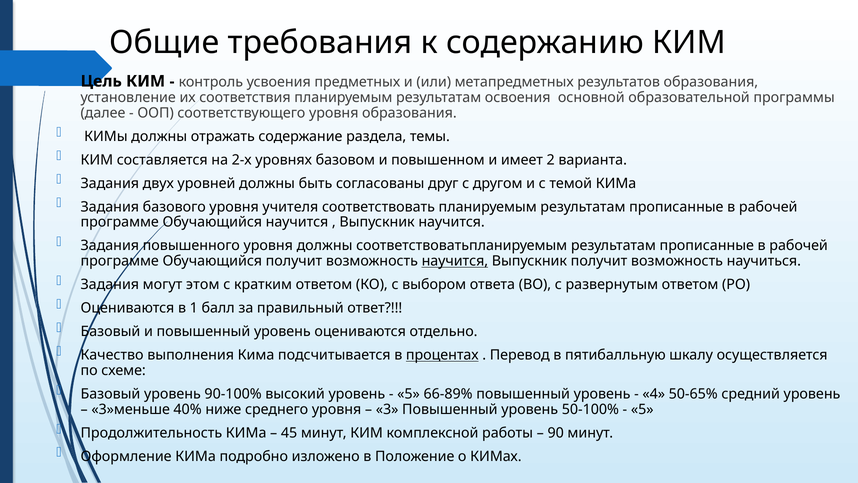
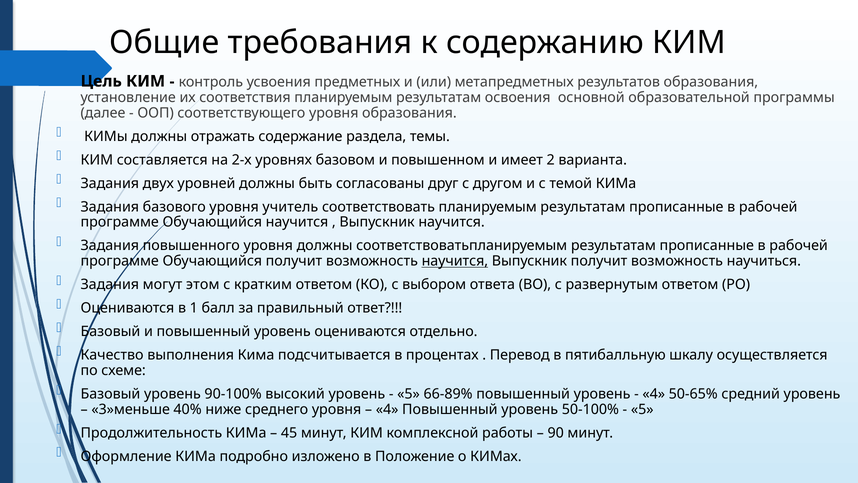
учителя: учителя -> учитель (290, 207)
процентах underline: present -> none (442, 355)
3: 3 -> 4 (387, 409)
